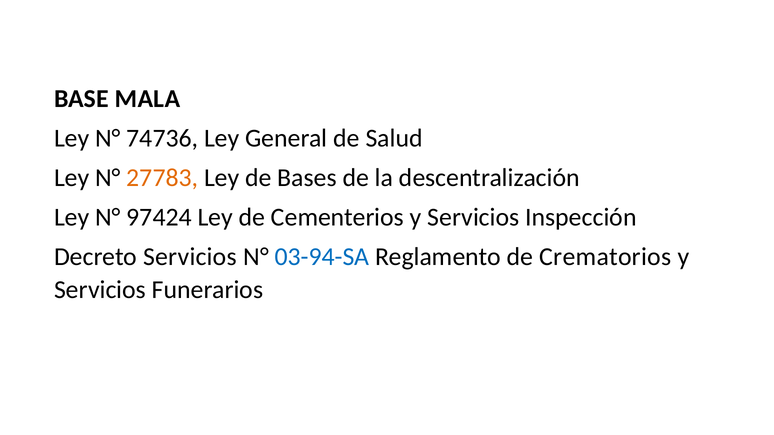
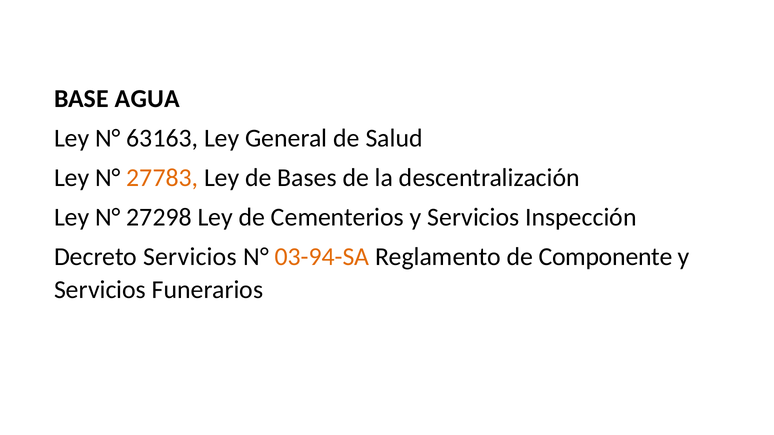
MALA: MALA -> AGUA (147, 99)
74736: 74736 -> 63163 (162, 138)
97424: 97424 -> 27298 (159, 217)
03-94-SA colour: blue -> orange (322, 257)
Crematorios: Crematorios -> Componente (606, 257)
